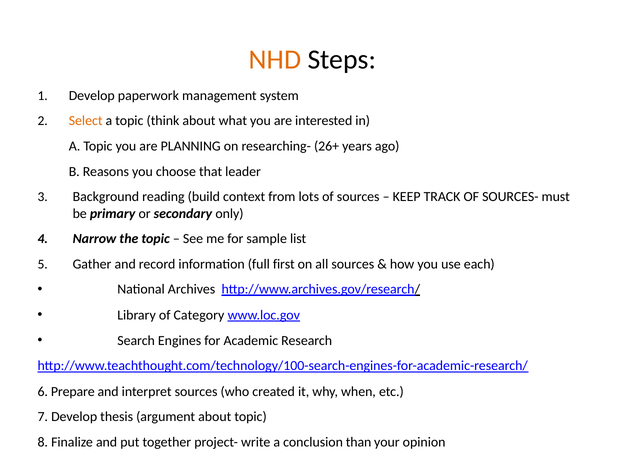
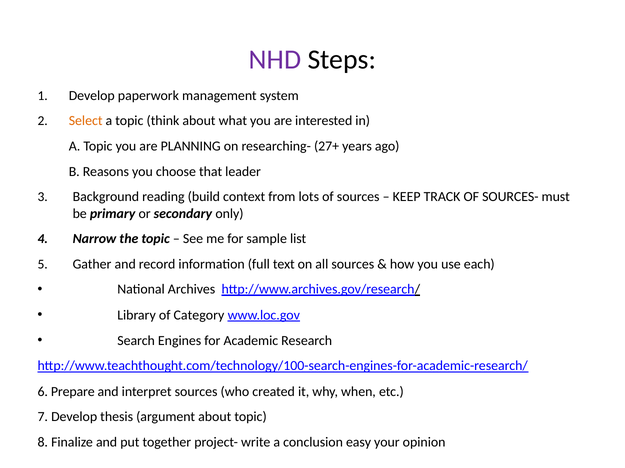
NHD colour: orange -> purple (275, 60)
26+: 26+ -> 27+ (327, 146)
first: first -> text (284, 264)
than: than -> easy (359, 443)
